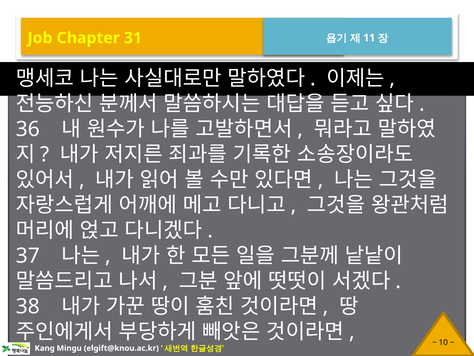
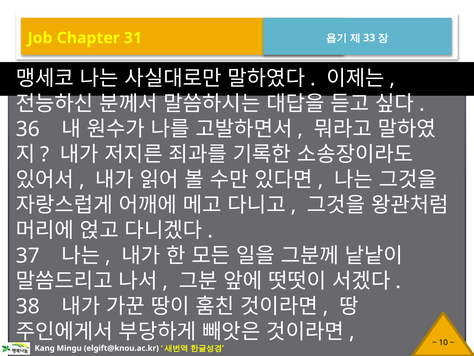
11: 11 -> 33 (369, 38)
